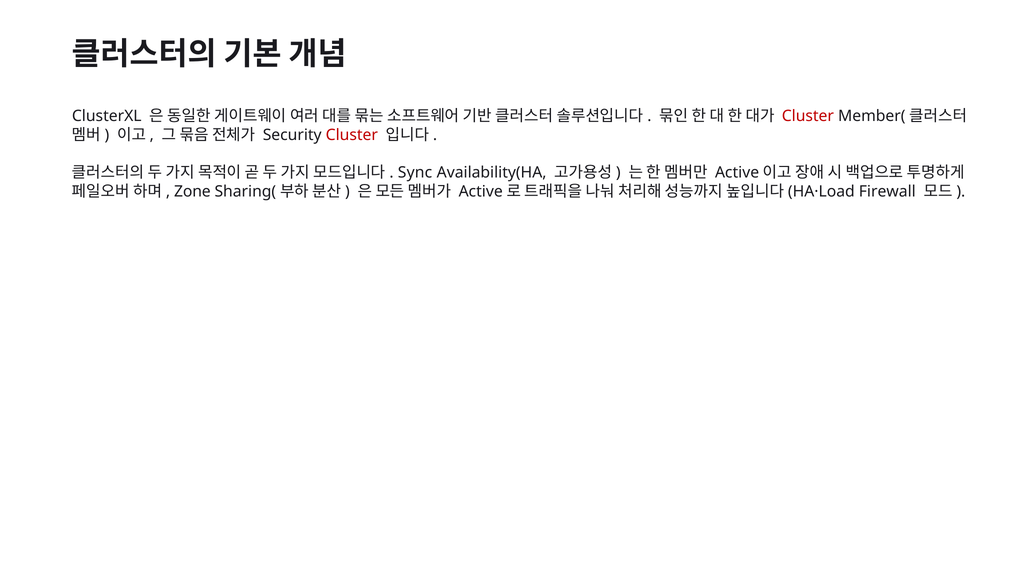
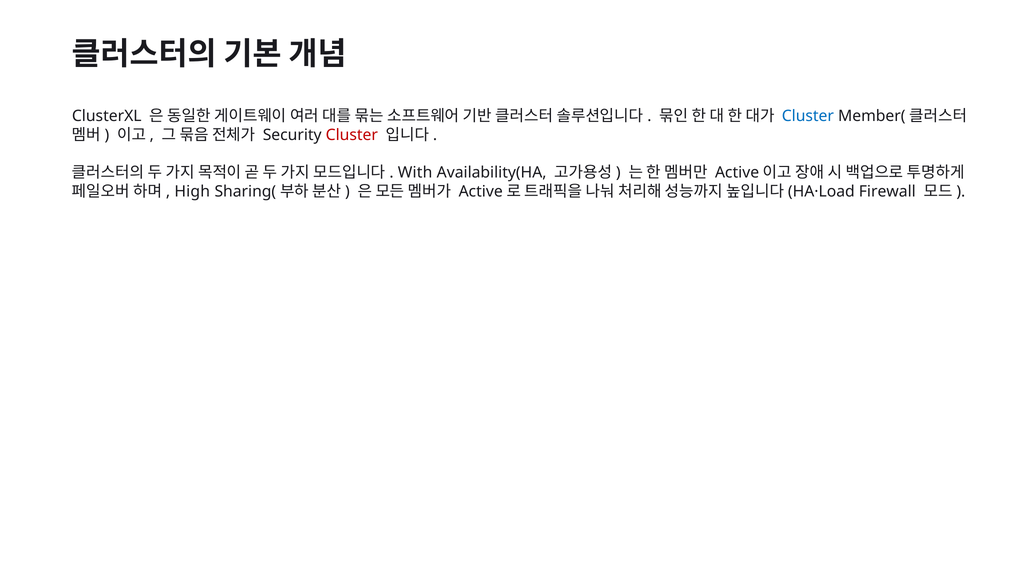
Cluster colour: red -> blue (808, 116)
Sync: Sync -> With (415, 173)
Zone: Zone -> High (192, 192)
